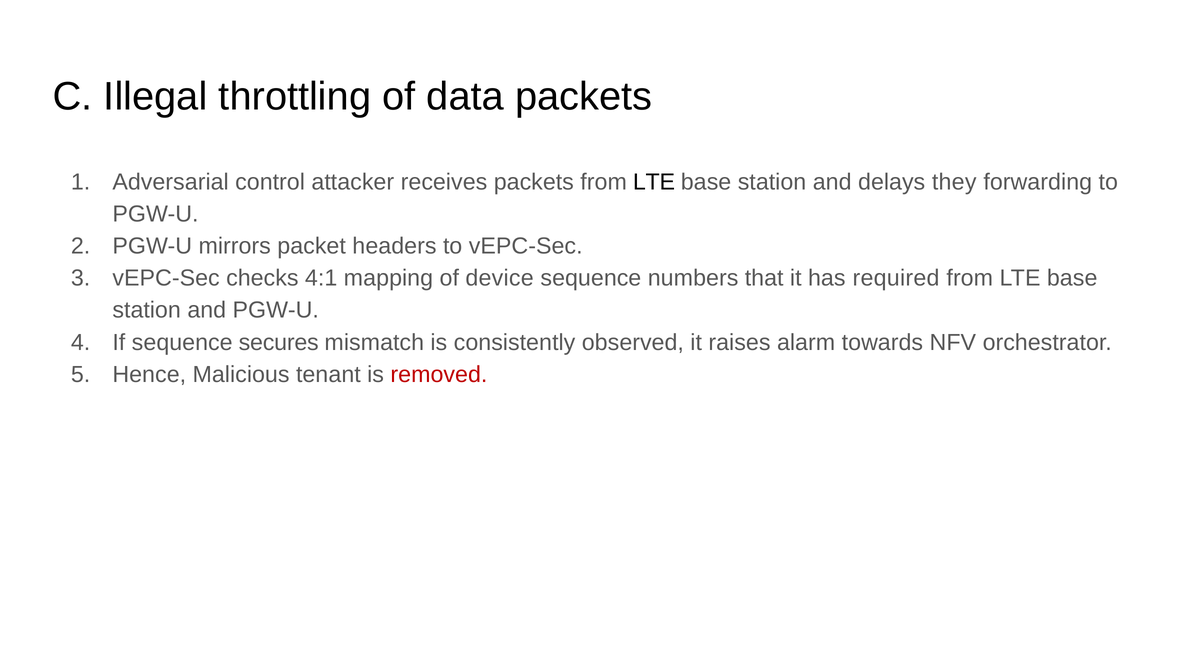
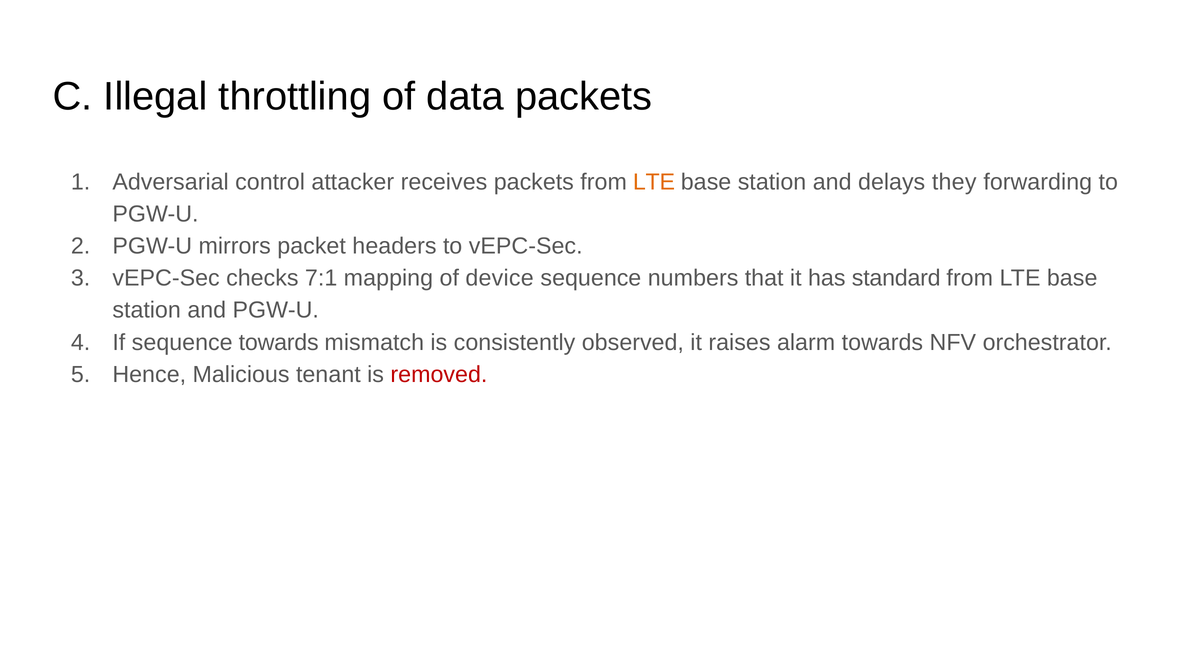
LTE colour: black -> orange (654, 182)
4:1: 4:1 -> 7:1 (321, 278)
required: required -> standard (896, 278)
sequence secures: secures -> towards (279, 342)
